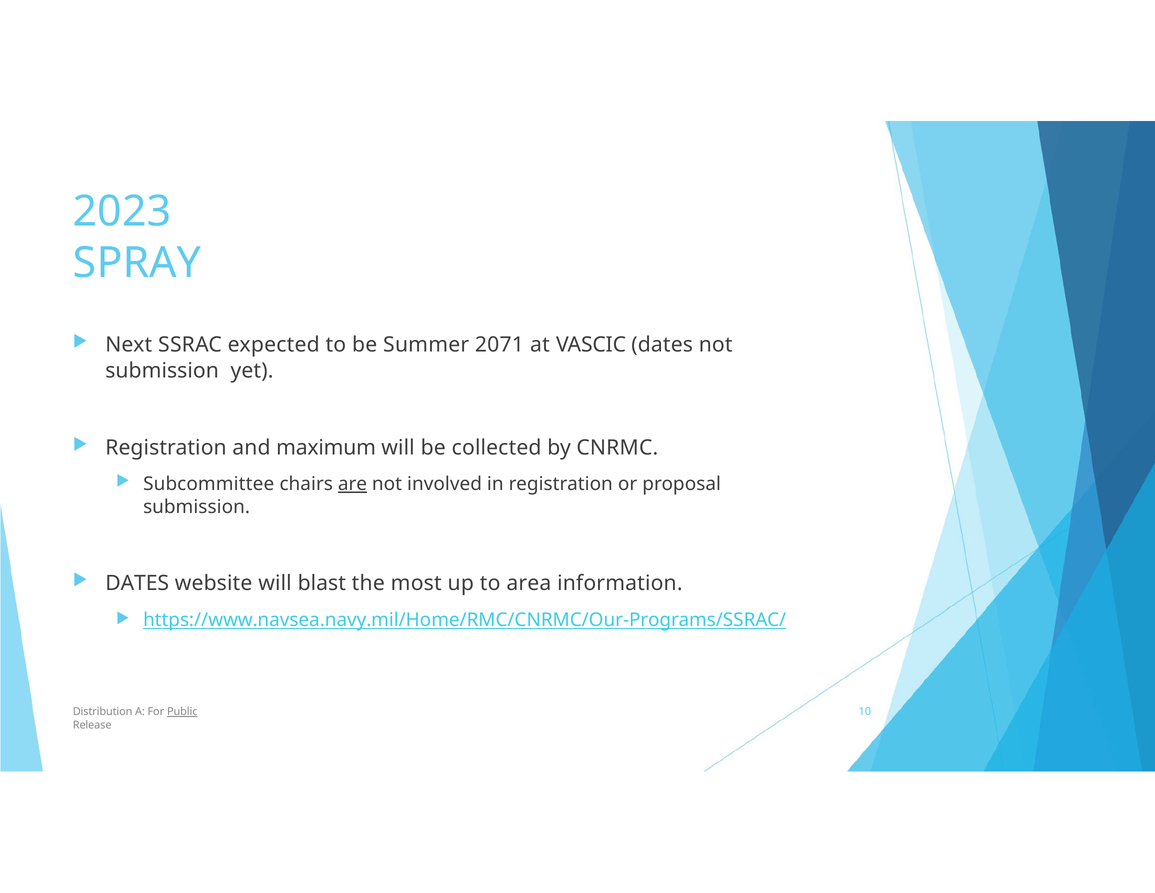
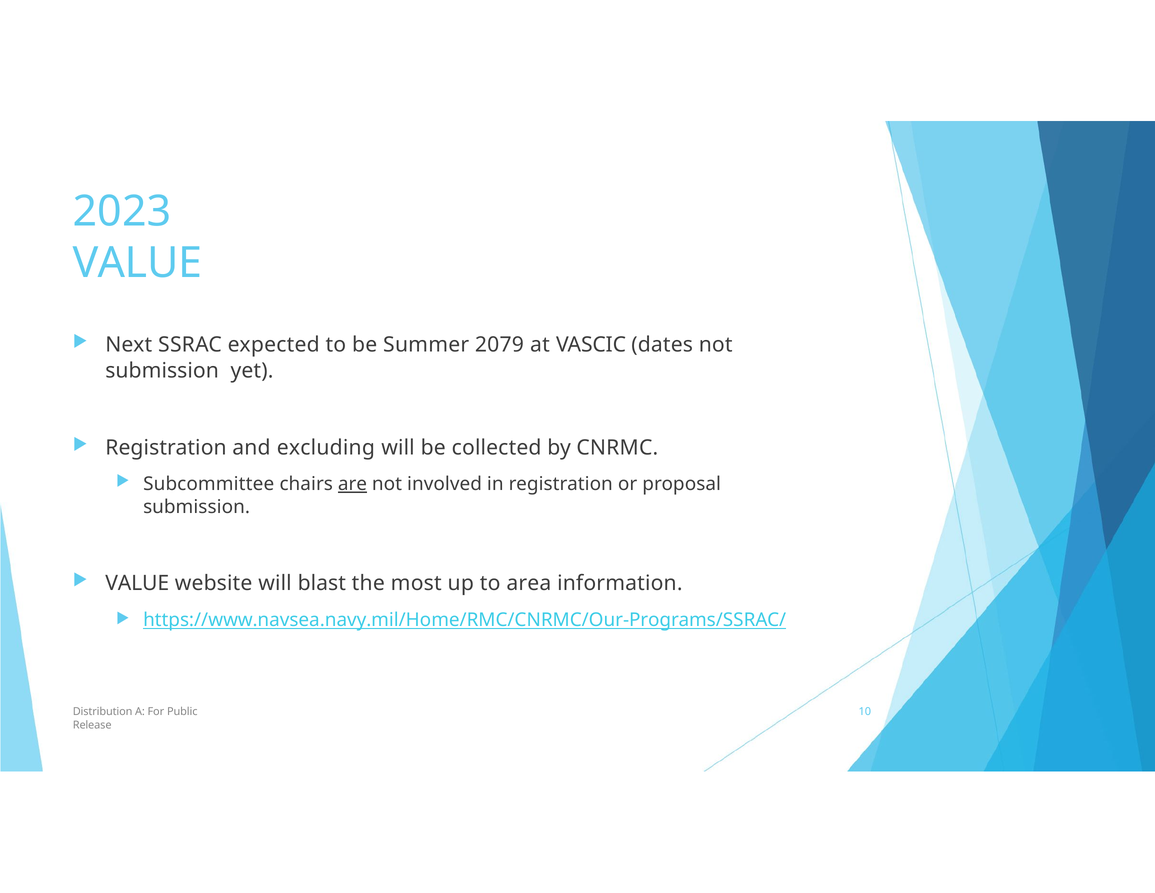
SPRAY: SPRAY -> VALUE (137, 263)
2071: 2071 -> 2079 (499, 345)
maximum: maximum -> excluding (326, 447)
DATES: DATES -> VALUE (137, 583)
Public underline: present -> none (182, 711)
